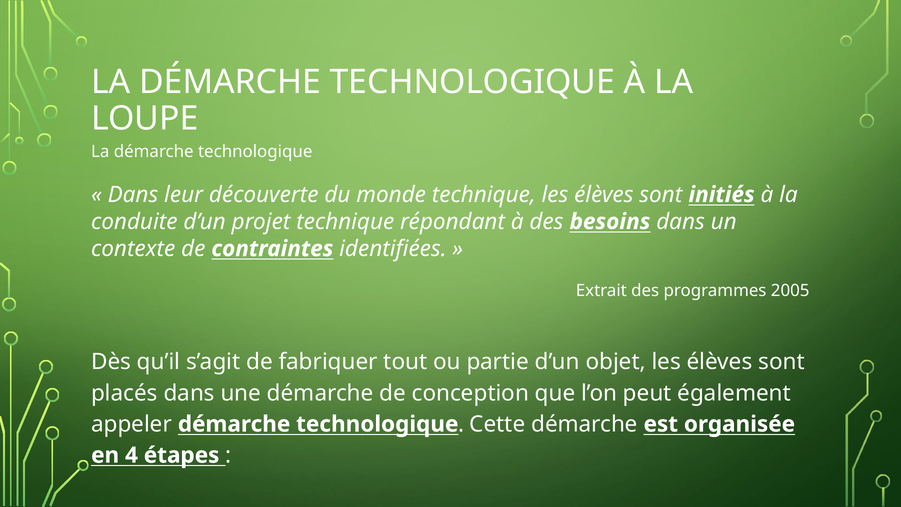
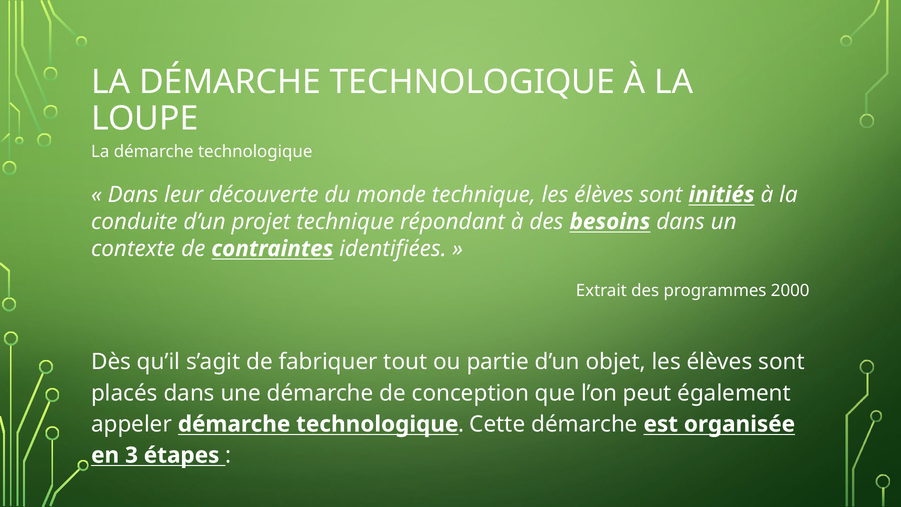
2005: 2005 -> 2000 (790, 291)
4: 4 -> 3 (131, 455)
